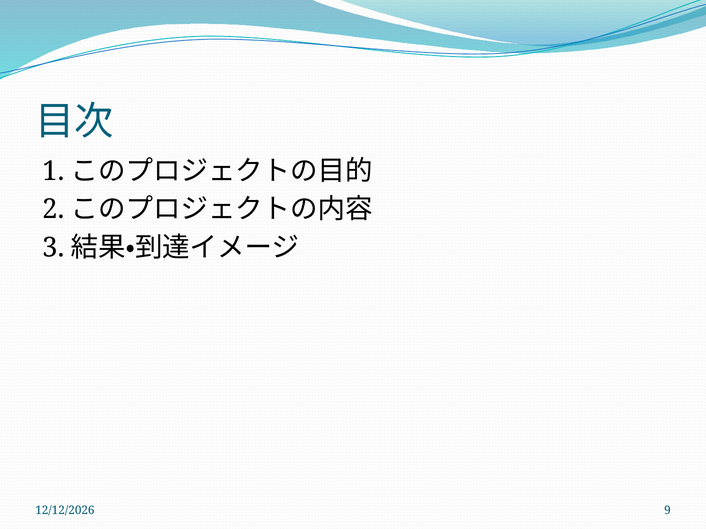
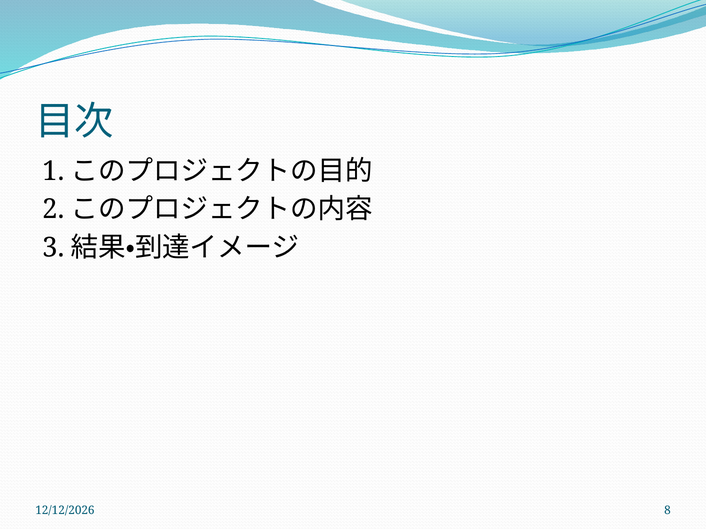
9: 9 -> 8 (668, 511)
